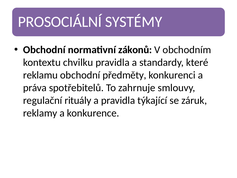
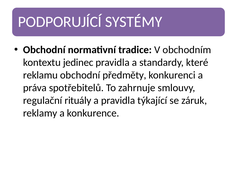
PROSOCIÁLNÍ: PROSOCIÁLNÍ -> PODPORUJÍCÍ (60, 22)
zákonů: zákonů -> tradice (135, 50)
chvilku: chvilku -> jedinec (78, 62)
